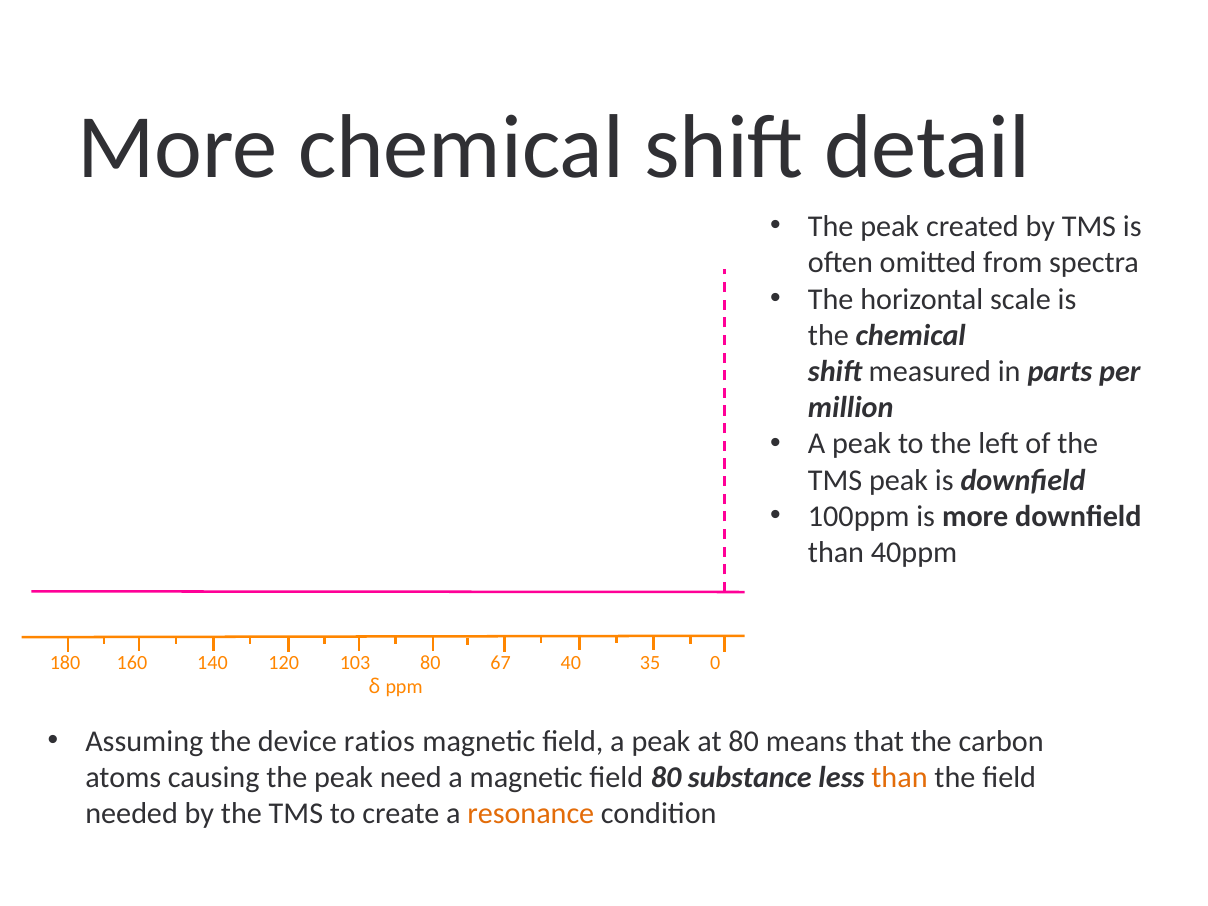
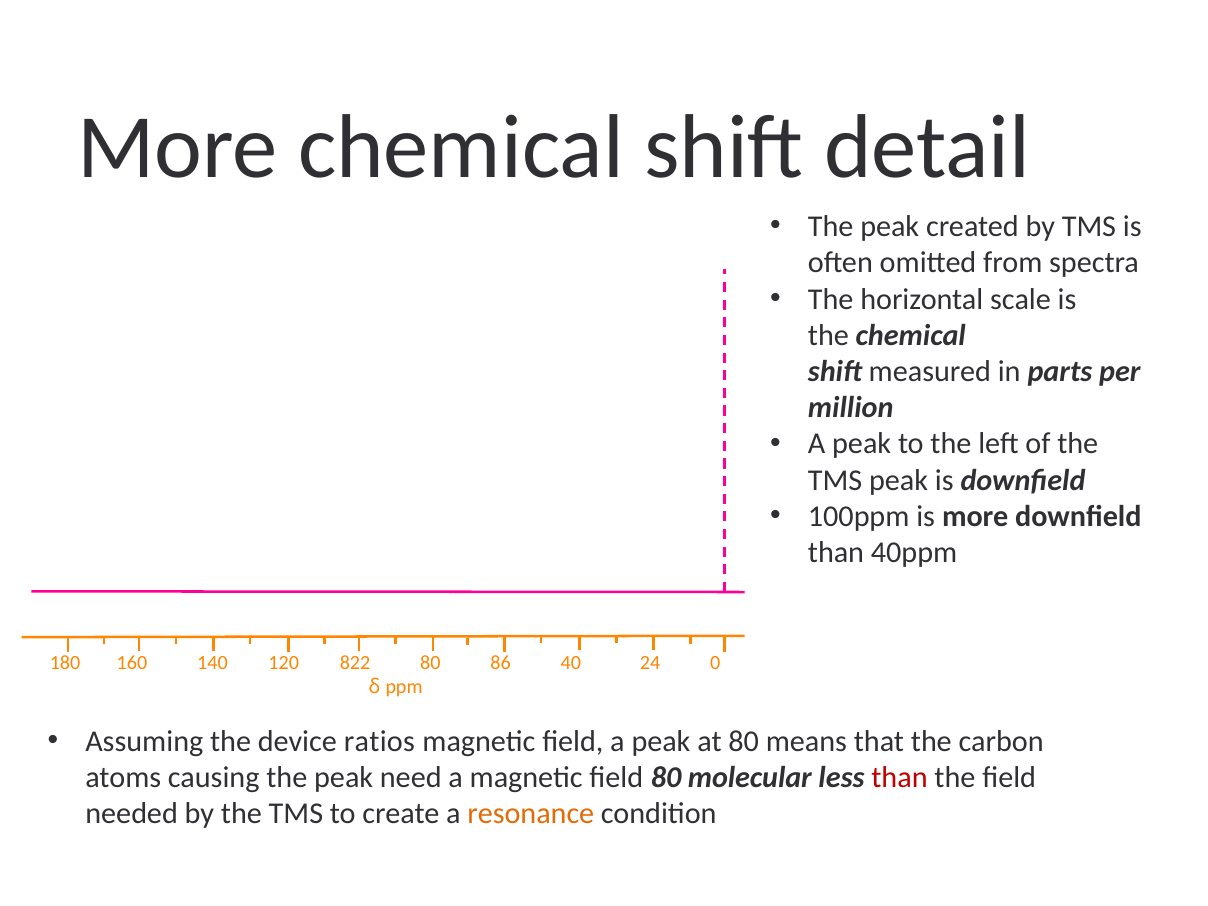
103: 103 -> 822 (355, 663)
67: 67 -> 86 (501, 663)
35: 35 -> 24 (650, 663)
substance: substance -> molecular (750, 778)
than colour: orange -> red (900, 778)
